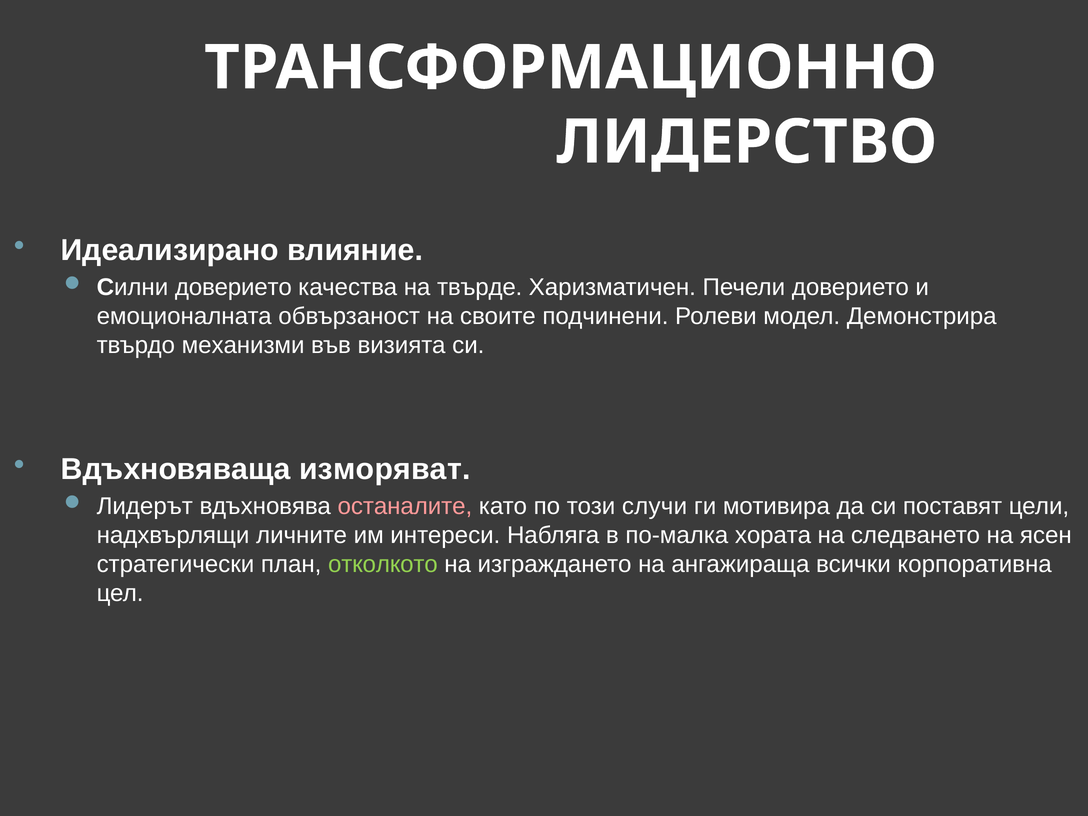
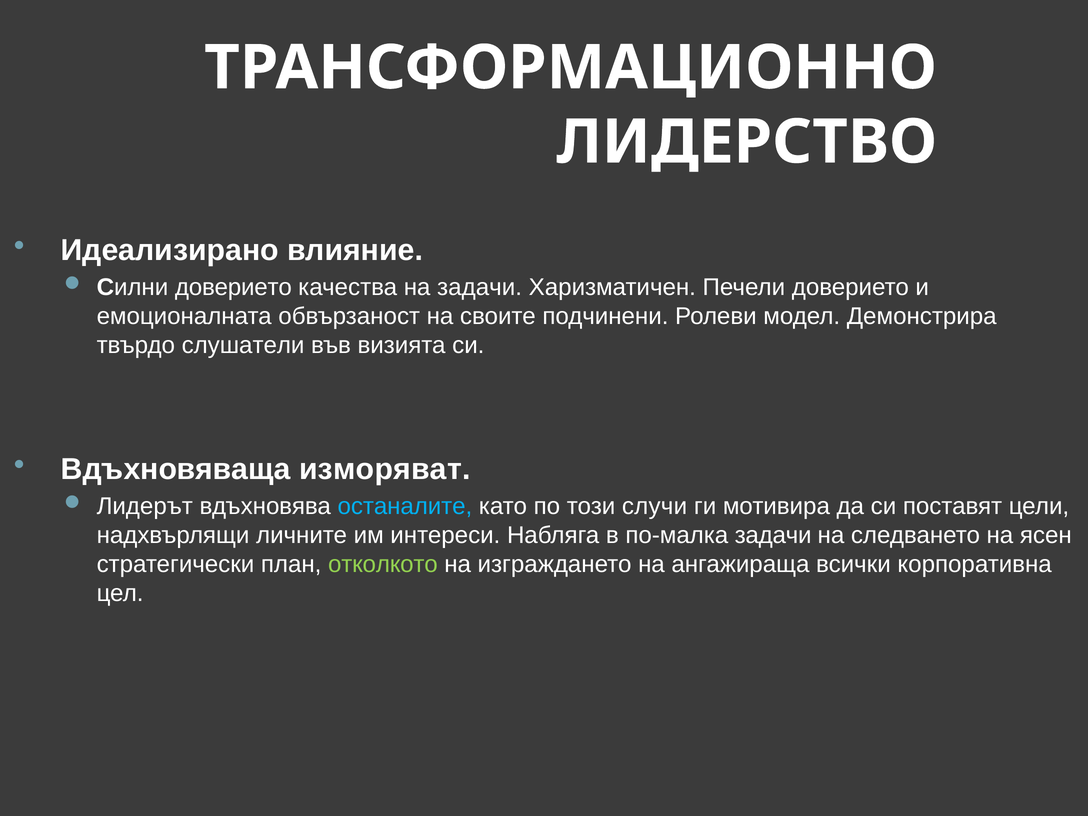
на твърде: твърде -> задачи (480, 287)
механизми: механизми -> слушатели (243, 345)
останалите colour: pink -> light blue (405, 506)
по-малка хората: хората -> задачи (773, 535)
